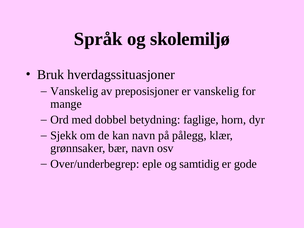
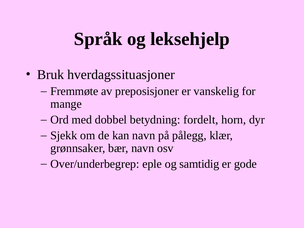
skolemiljø: skolemiljø -> leksehjelp (190, 39)
Vanskelig: Vanskelig -> Fremmøte (74, 91)
faglige: faglige -> fordelt (201, 120)
